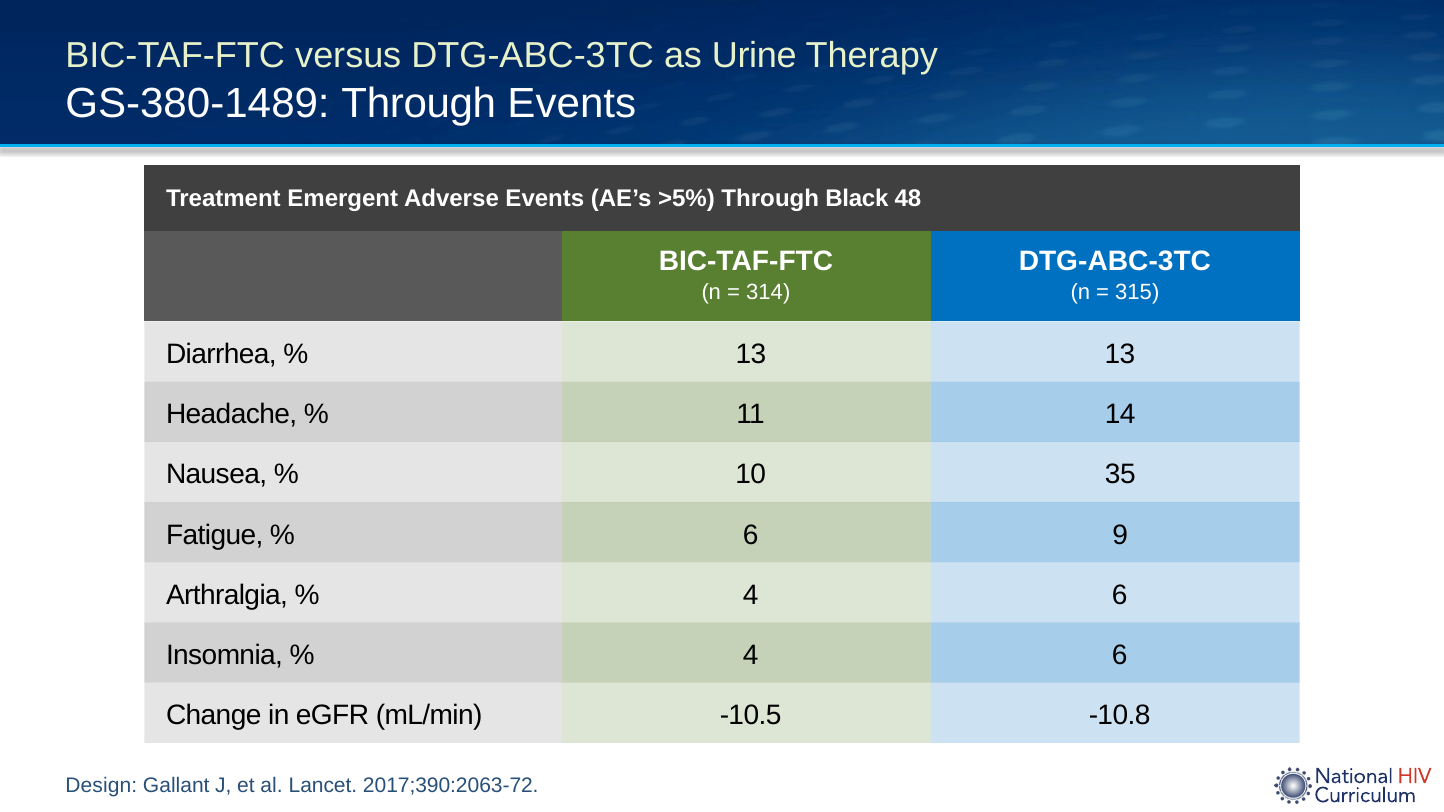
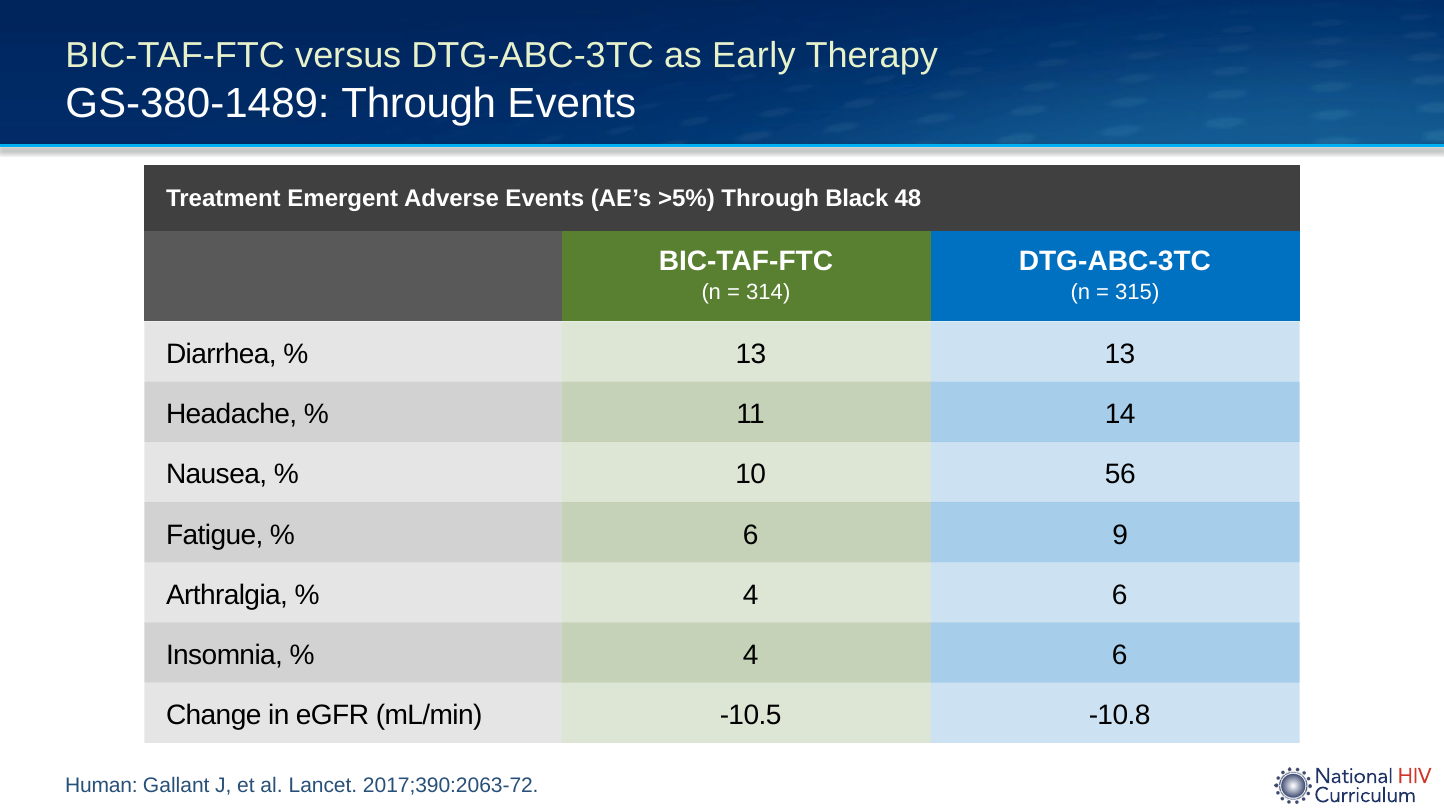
Urine: Urine -> Early (754, 56)
35: 35 -> 56 (1120, 475)
Design: Design -> Human (101, 786)
